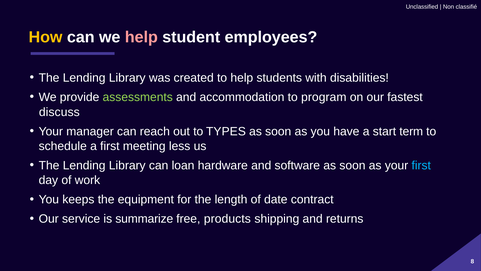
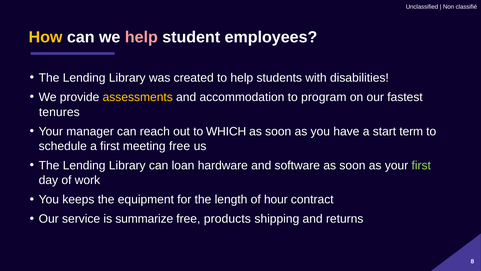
assessments colour: light green -> yellow (138, 97)
discuss: discuss -> tenures (59, 112)
TYPES: TYPES -> WHICH (226, 131)
meeting less: less -> free (180, 146)
first colour: light blue -> light green (421, 165)
date: date -> hour (276, 199)
